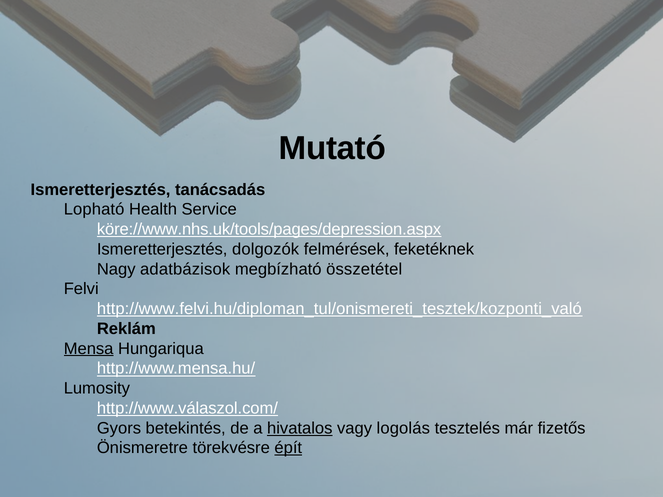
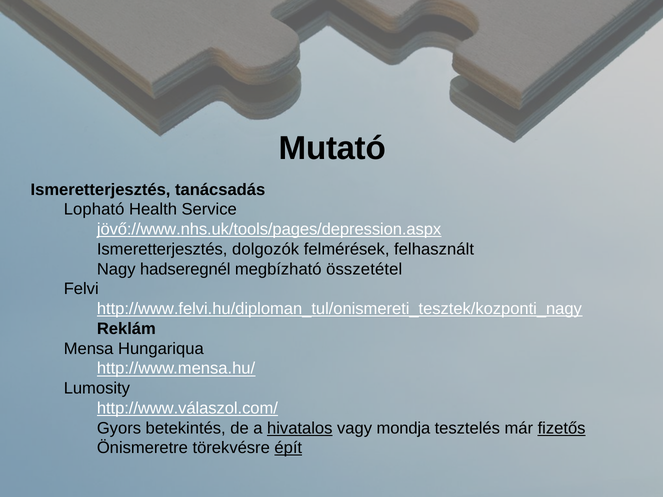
köre://www.nhs.uk/tools/pages/depression.aspx: köre://www.nhs.uk/tools/pages/depression.aspx -> jövő://www.nhs.uk/tools/pages/depression.aspx (269, 229)
feketéknek: feketéknek -> felhasznált (434, 249)
adatbázisok: adatbázisok -> hadseregnél (185, 269)
http://www.felvi.hu/diploman_tul/onismereti_tesztek/kozponti_való: http://www.felvi.hu/diploman_tul/onismereti_tesztek/kozponti_való -> http://www.felvi.hu/diploman_tul/onismereti_tesztek/kozponti_nagy (339, 309)
Mensa underline: present -> none (89, 349)
logolás: logolás -> mondja (403, 428)
fizetős underline: none -> present (562, 428)
